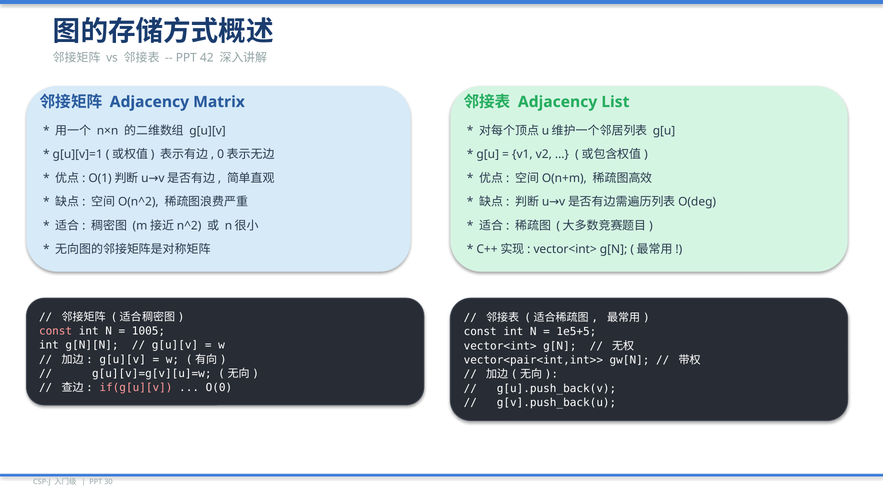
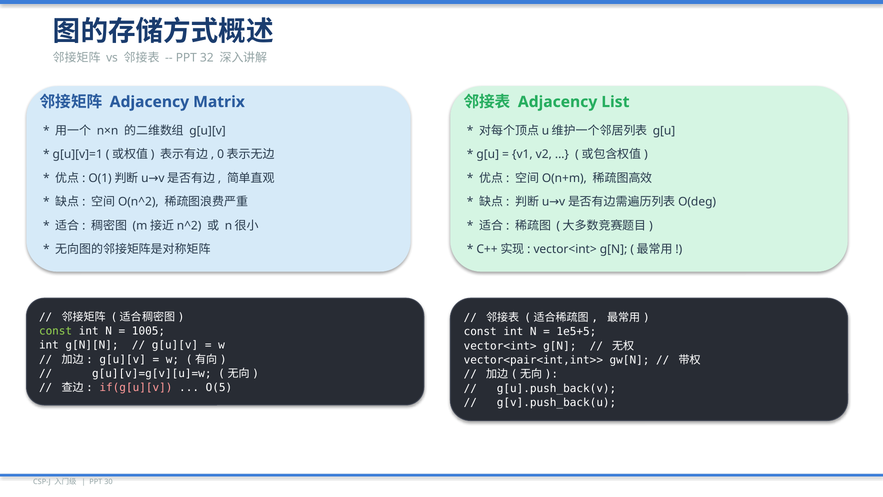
42: 42 -> 32 (207, 58)
const colour: pink -> light green (56, 331)
O(0: O(0 -> O(5 (219, 387)
